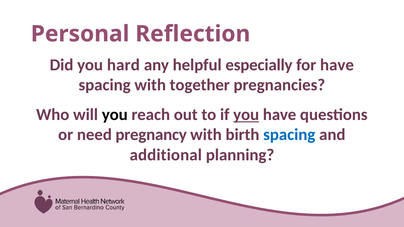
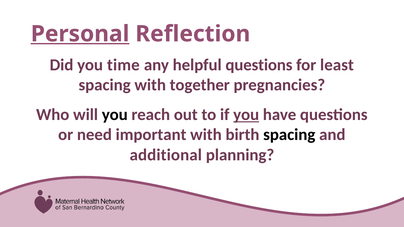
Personal underline: none -> present (80, 34)
hard: hard -> time (123, 65)
helpful especially: especially -> questions (259, 65)
for have: have -> least (337, 65)
pregnancy: pregnancy -> important (151, 135)
spacing colour: blue -> black (289, 135)
